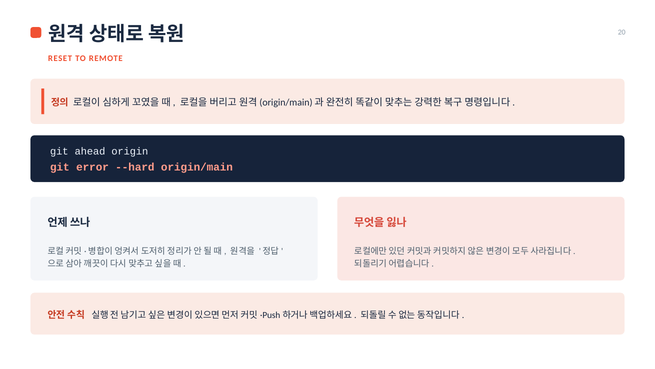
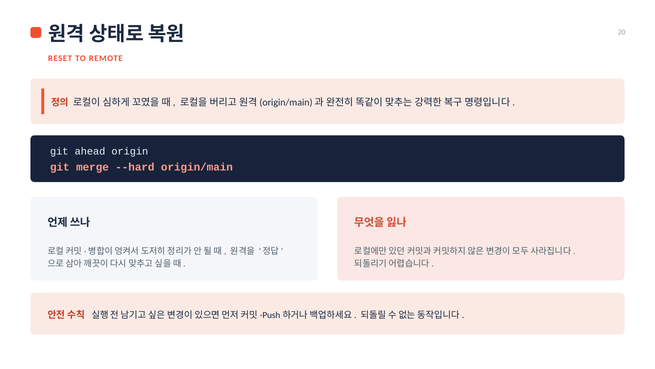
error: error -> merge (93, 167)
